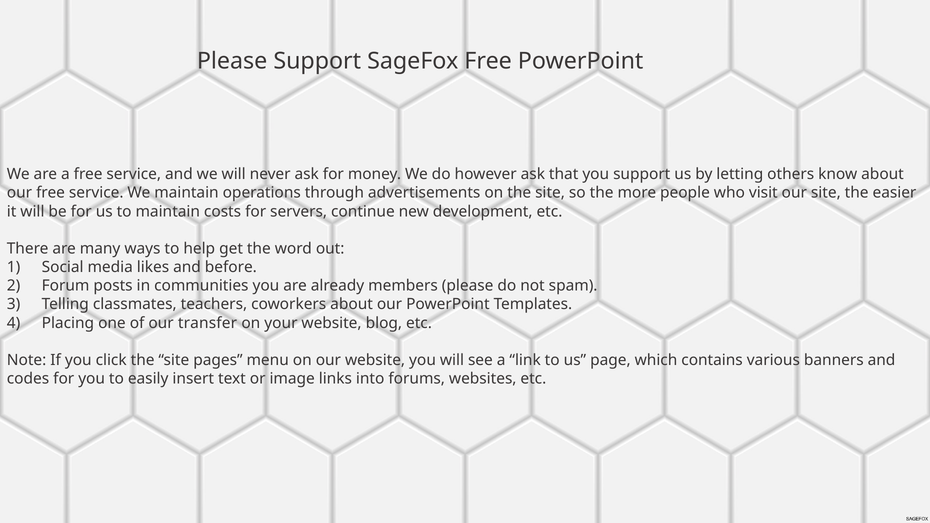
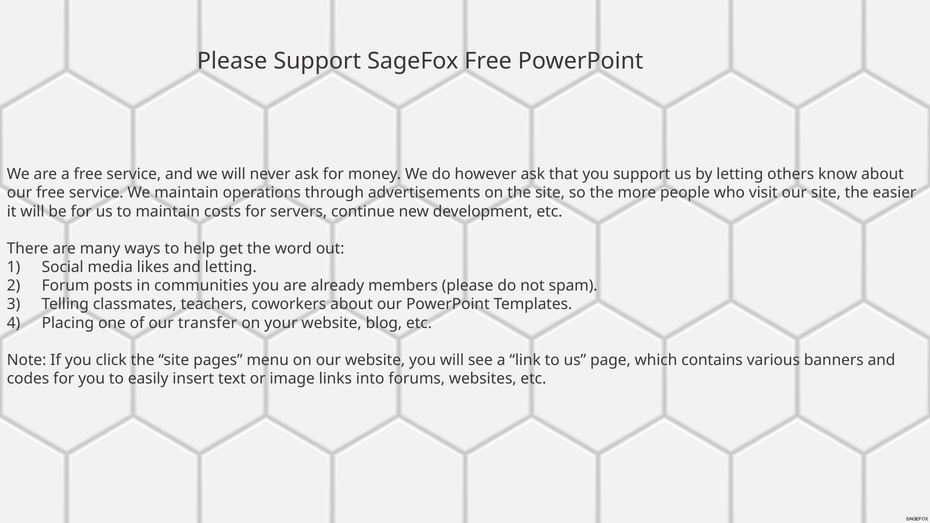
and before: before -> letting (231, 267)
